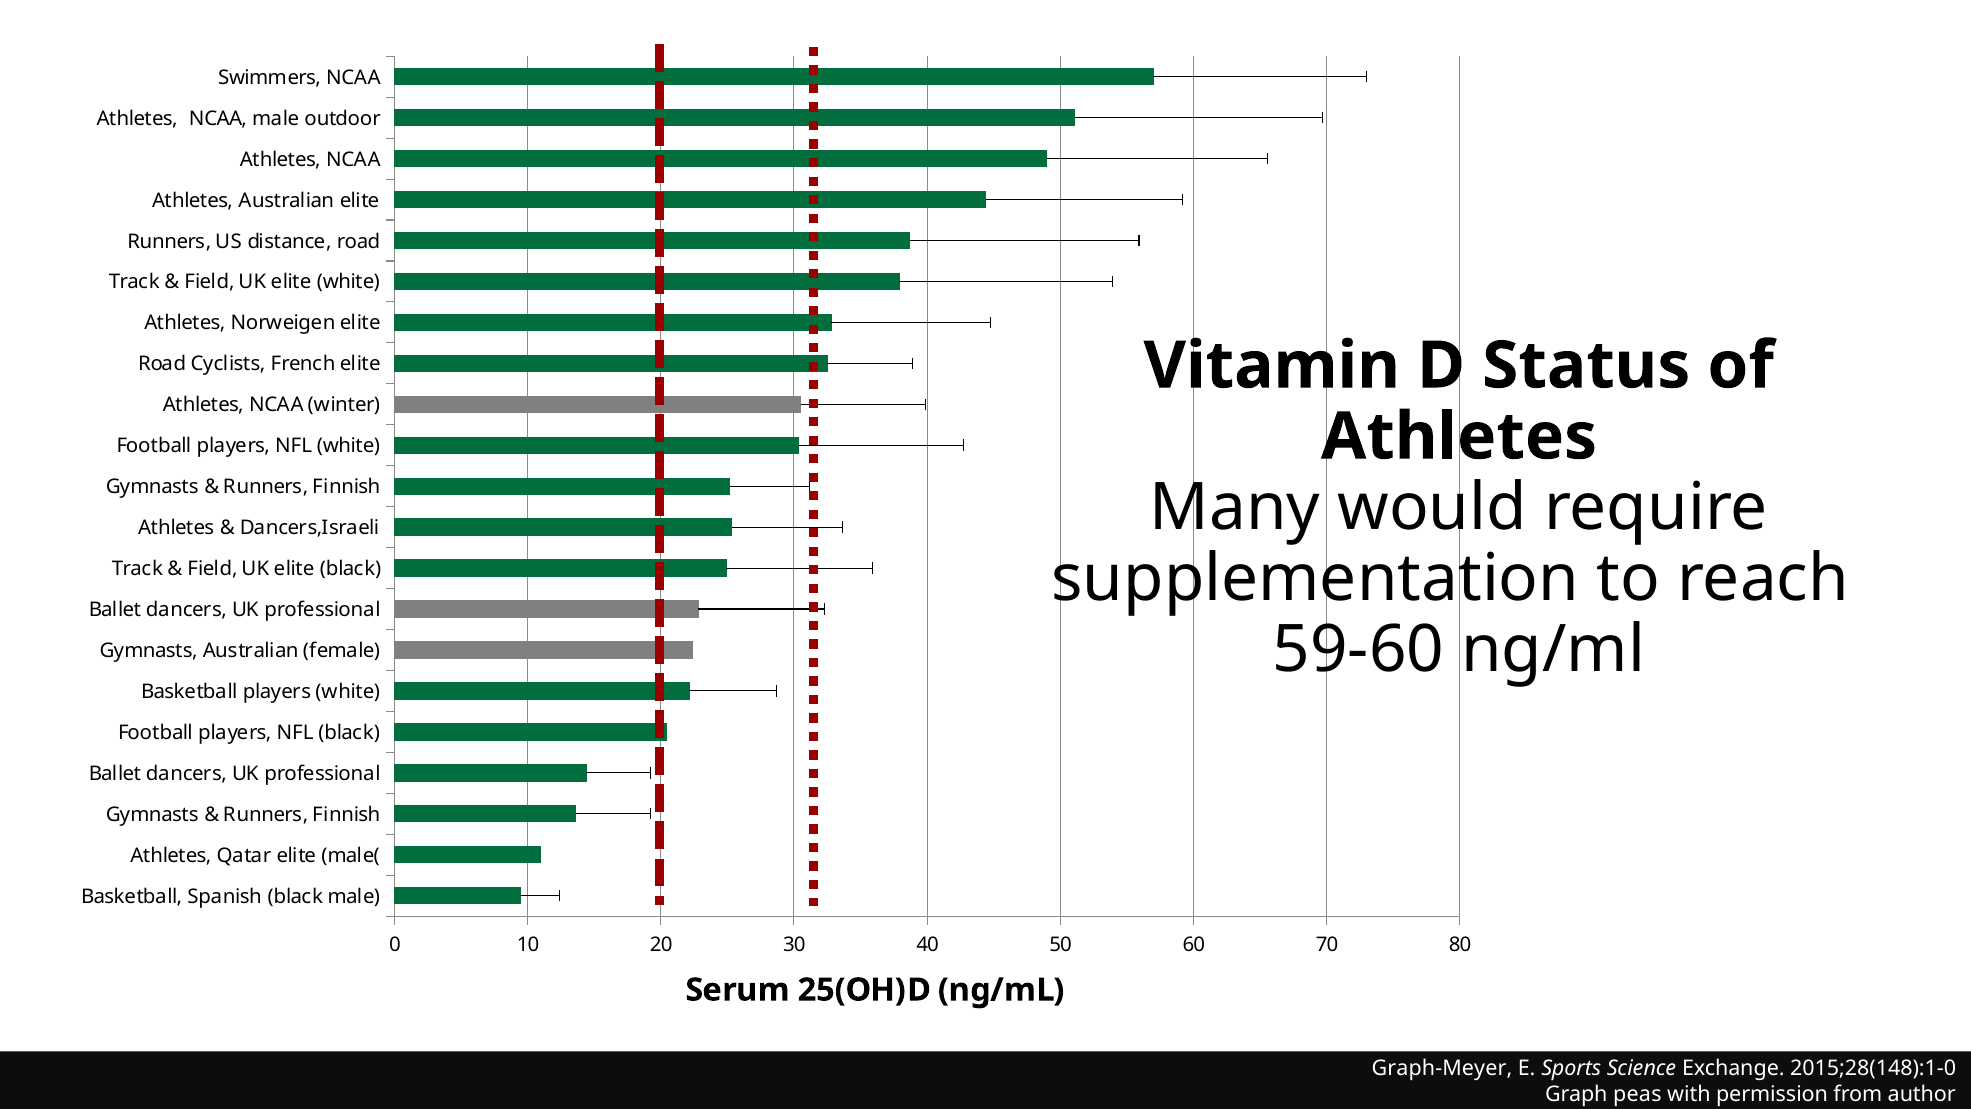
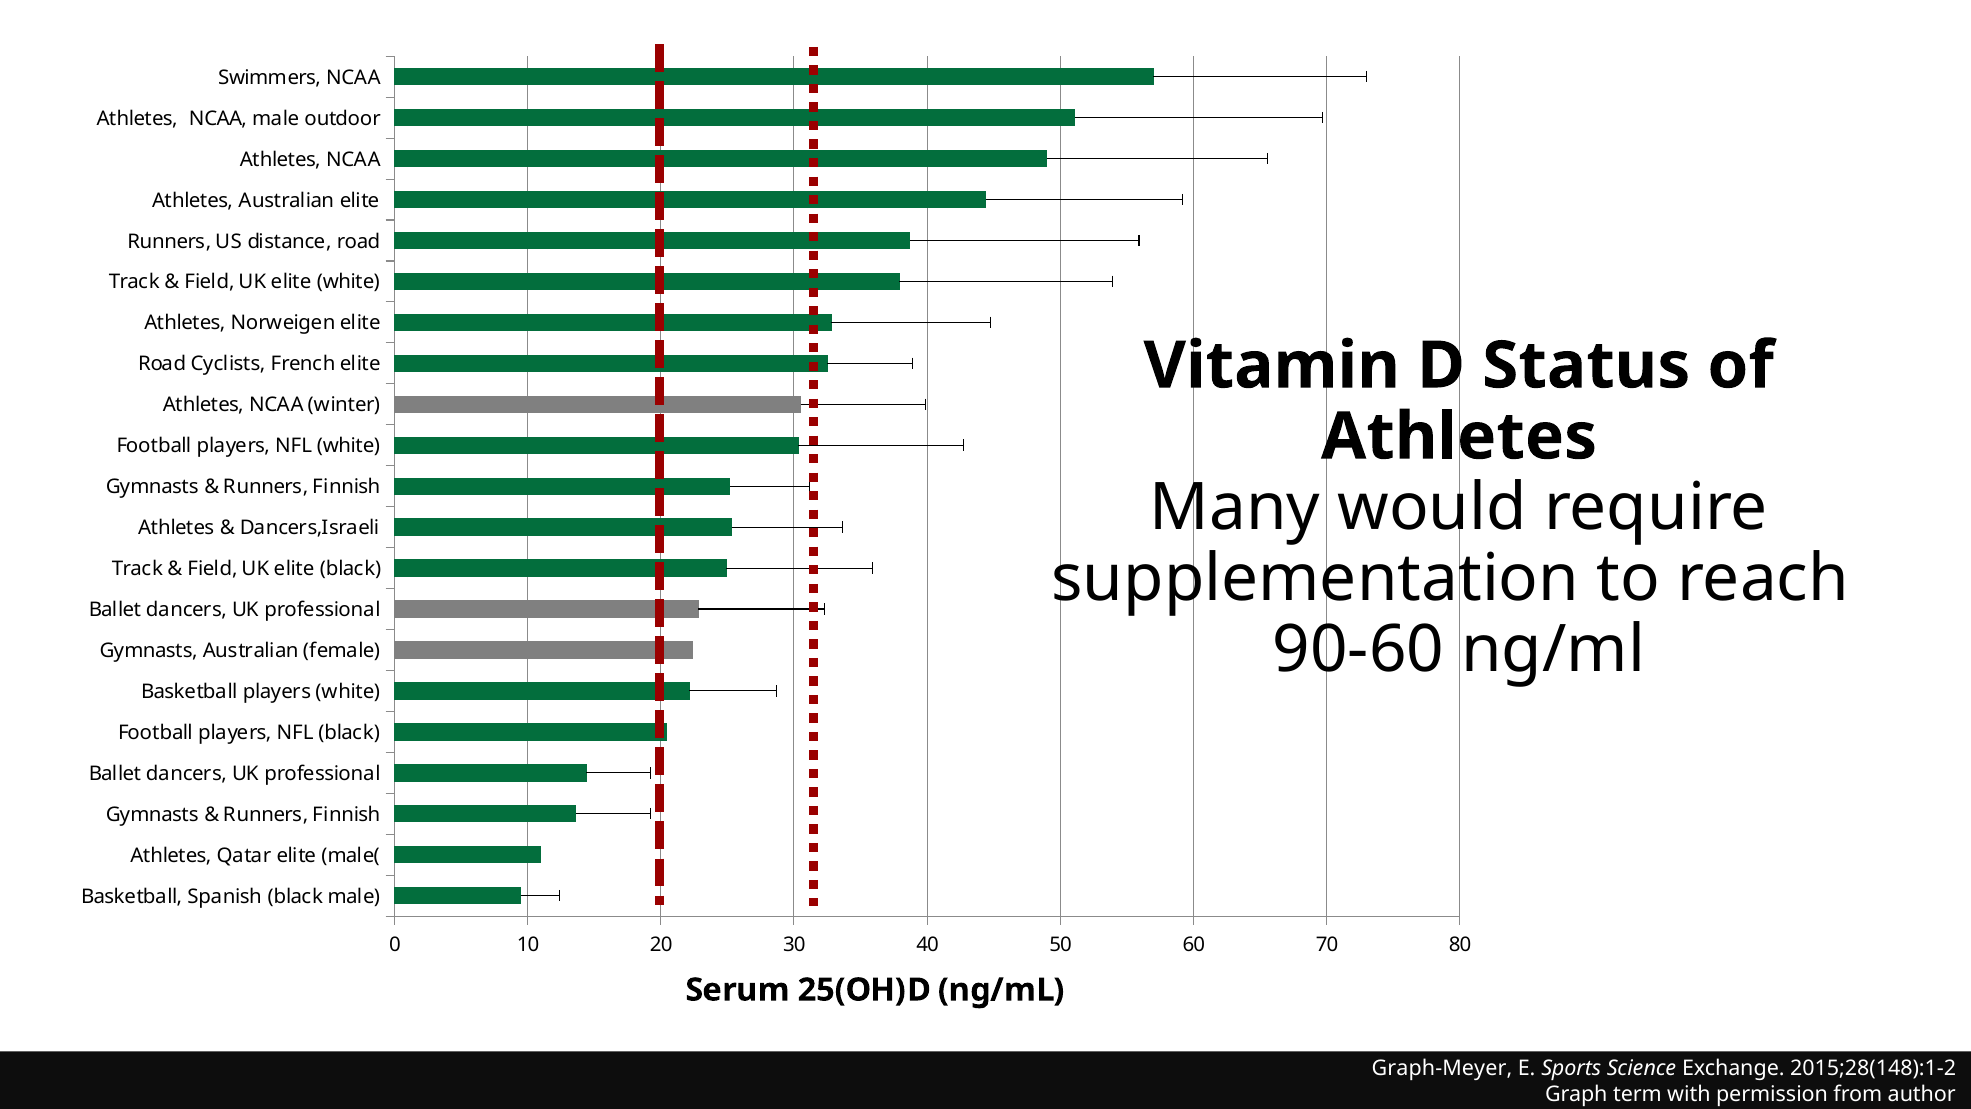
59-60: 59-60 -> 90-60 (1358, 650)
2015;28(148):1-0: 2015;28(148):1-0 -> 2015;28(148):1-2 (1873, 1068)
peas: peas -> term (1637, 1094)
